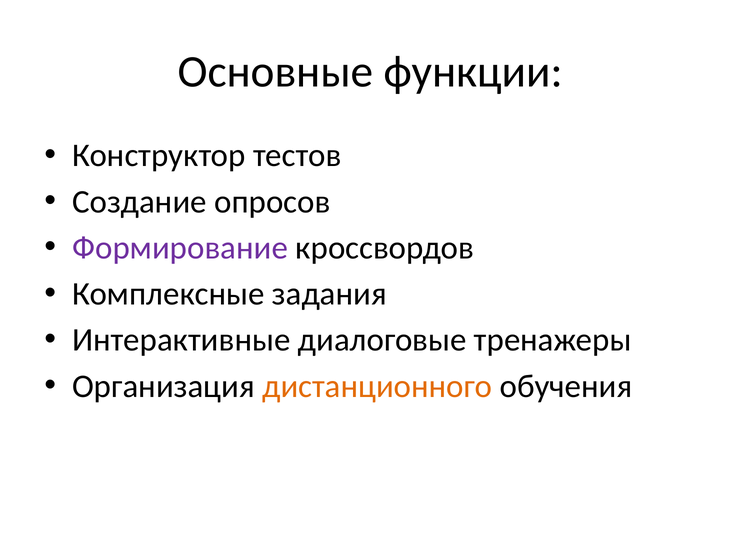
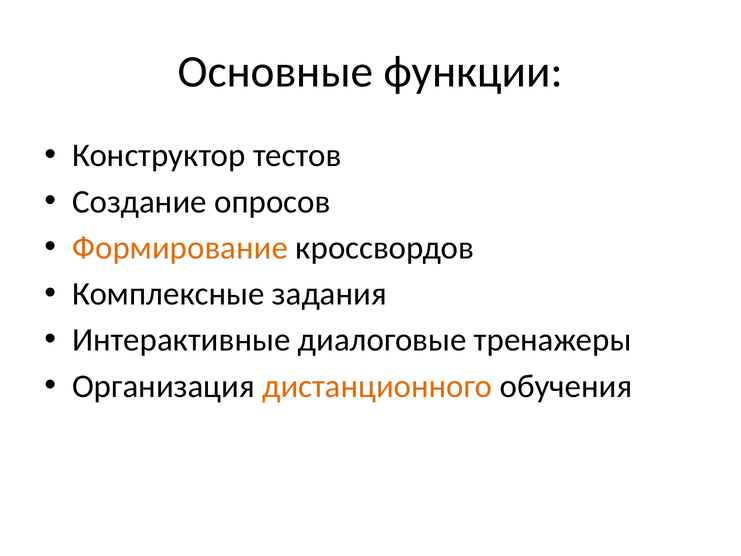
Формирование colour: purple -> orange (180, 248)
